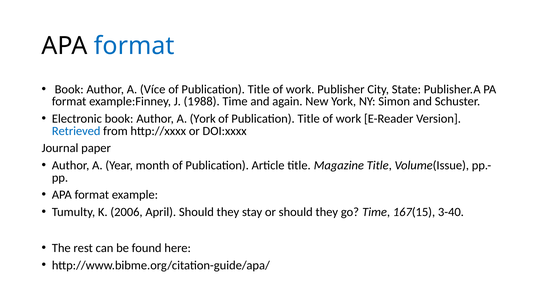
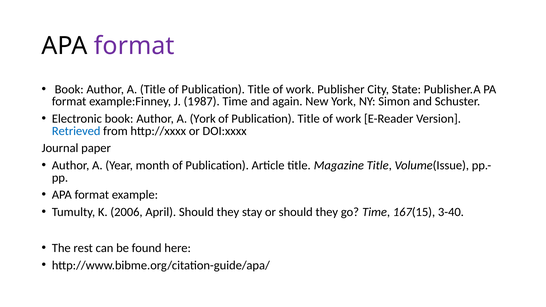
format colour: blue -> purple (134, 46)
A Více: Více -> Title (153, 89)
1988: 1988 -> 1987 (202, 102)
